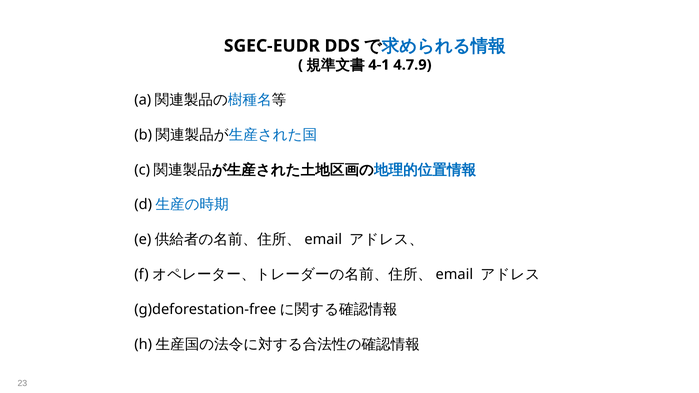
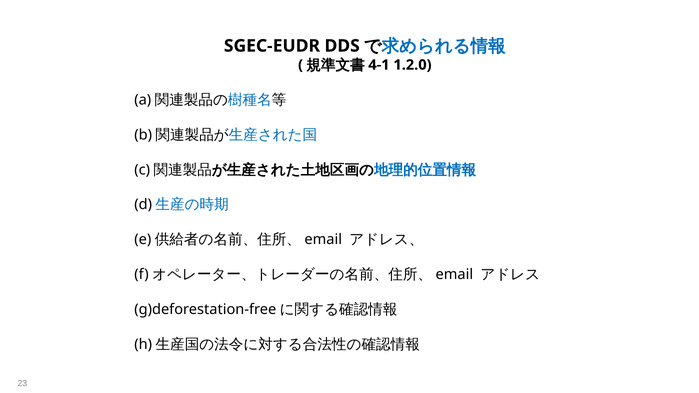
4.7.9: 4.7.9 -> 1.2.0 (412, 65)
